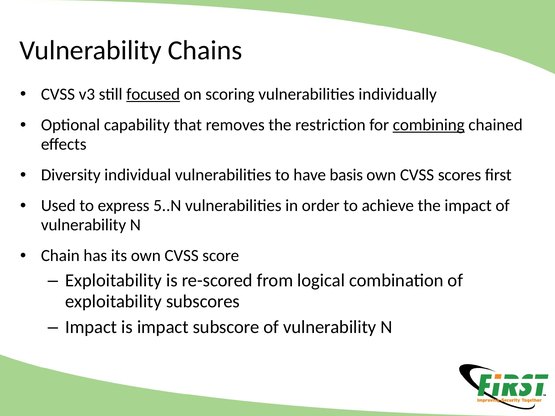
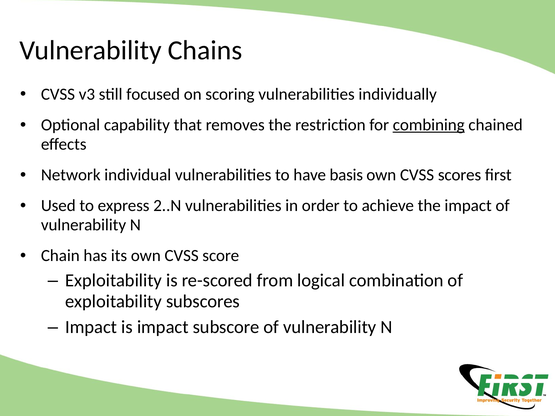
focused underline: present -> none (153, 94)
Diversity: Diversity -> Network (71, 175)
5..N: 5..N -> 2..N (167, 206)
